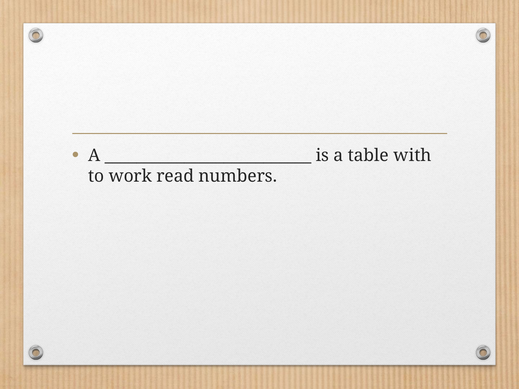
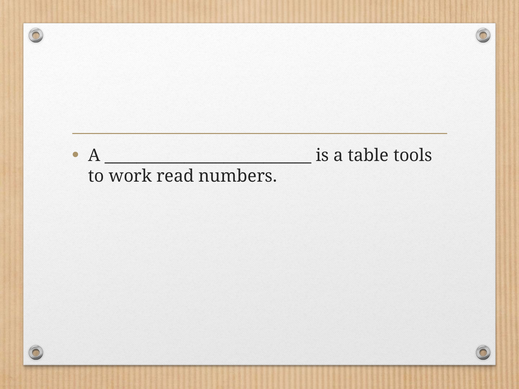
with: with -> tools (413, 156)
